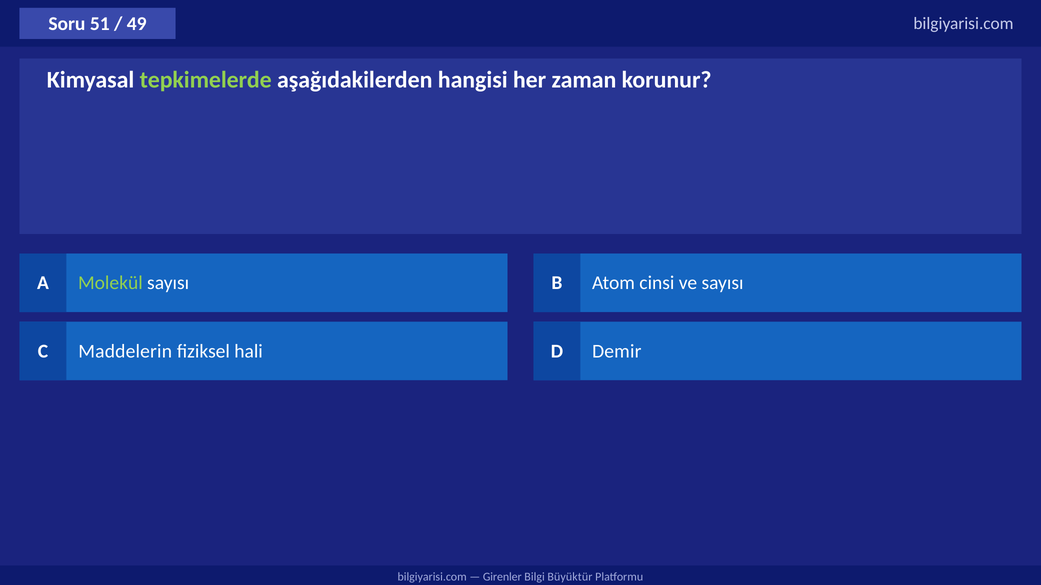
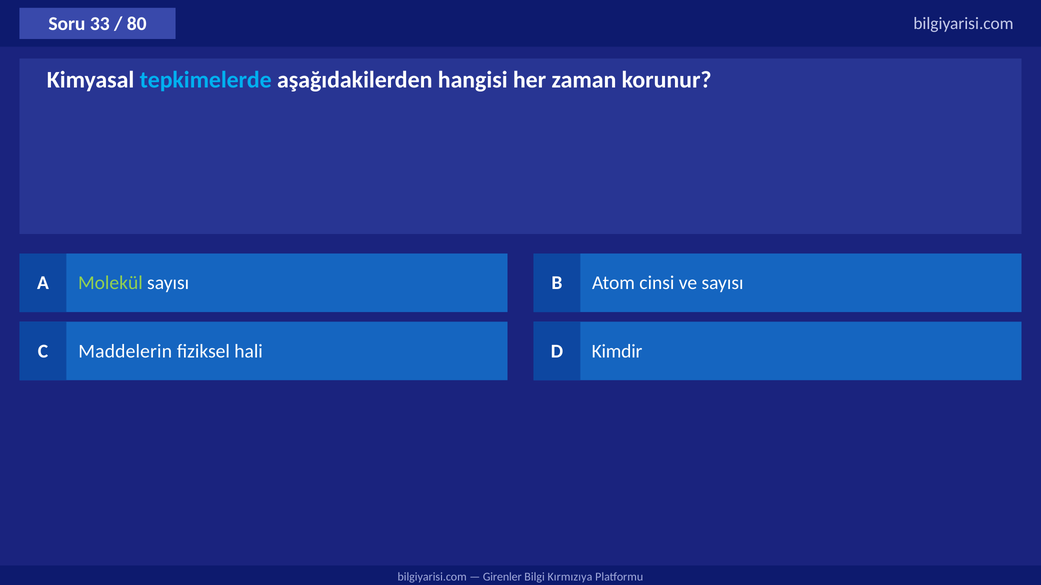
51: 51 -> 33 (100, 24)
49: 49 -> 80 (137, 24)
tepkimelerde colour: light green -> light blue (206, 80)
Demir: Demir -> Kimdir (617, 352)
Büyüktür: Büyüktür -> Kırmızıya (570, 577)
